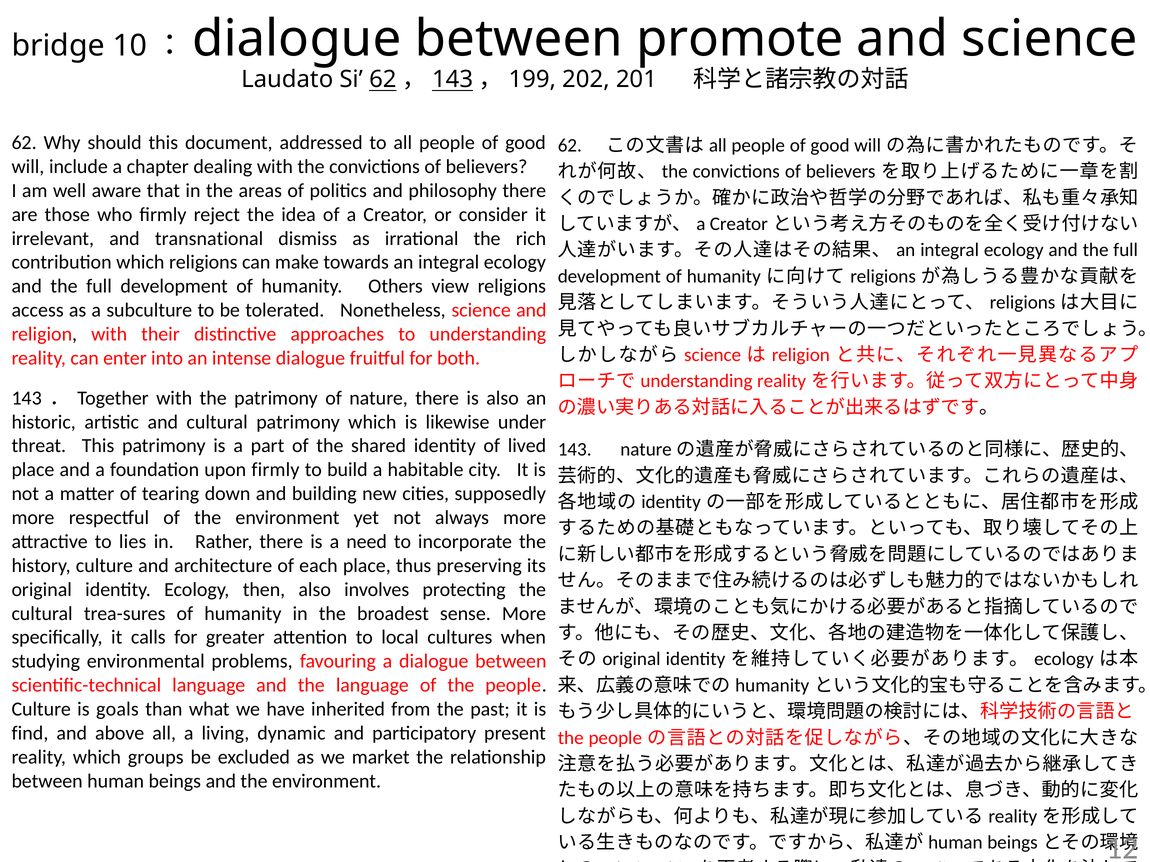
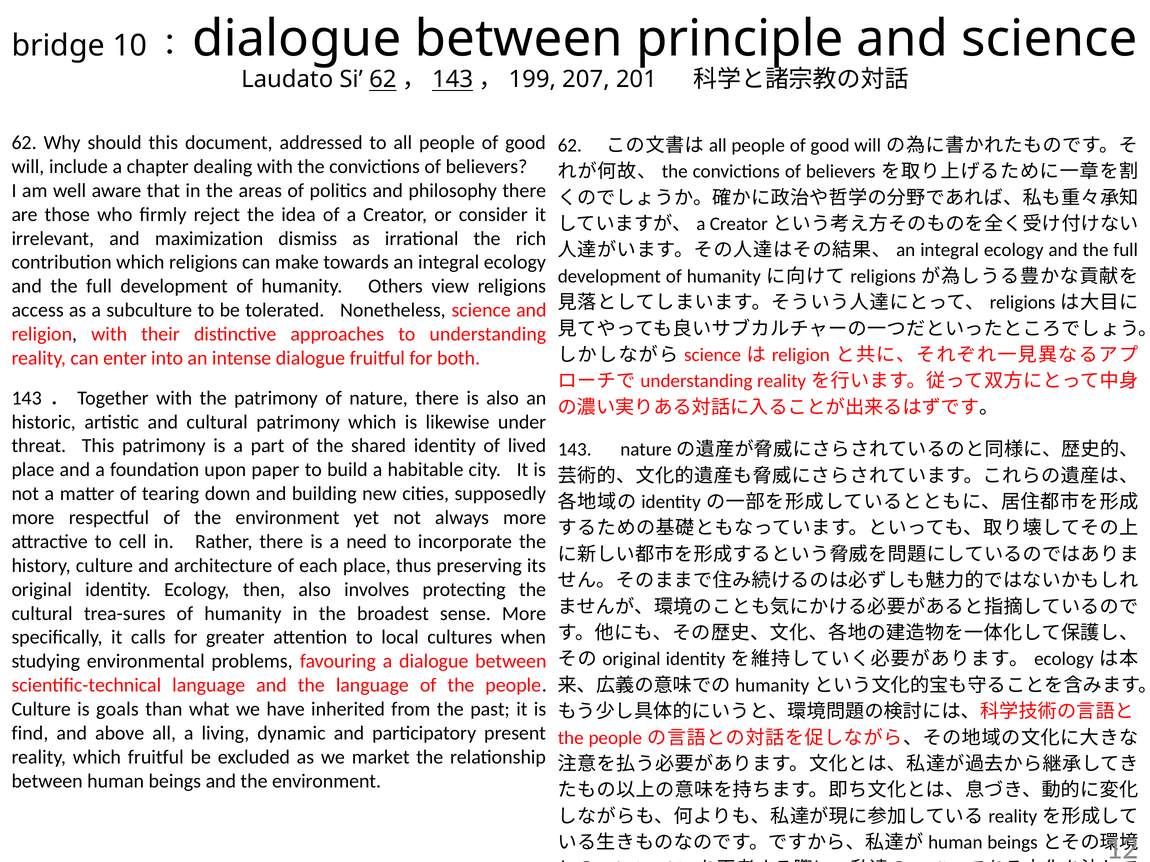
promote: promote -> principle (740, 39)
202: 202 -> 207 (586, 80)
transnational: transnational -> maximization (209, 239)
upon firmly: firmly -> paper (275, 470)
lies: lies -> cell (133, 542)
which groups: groups -> fruitful (156, 758)
